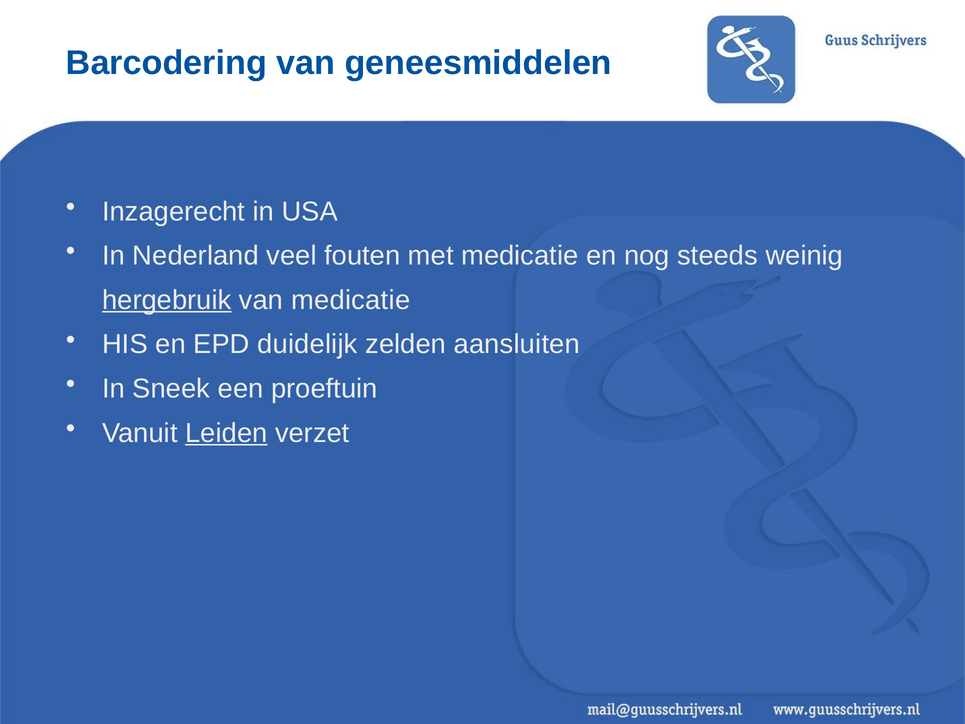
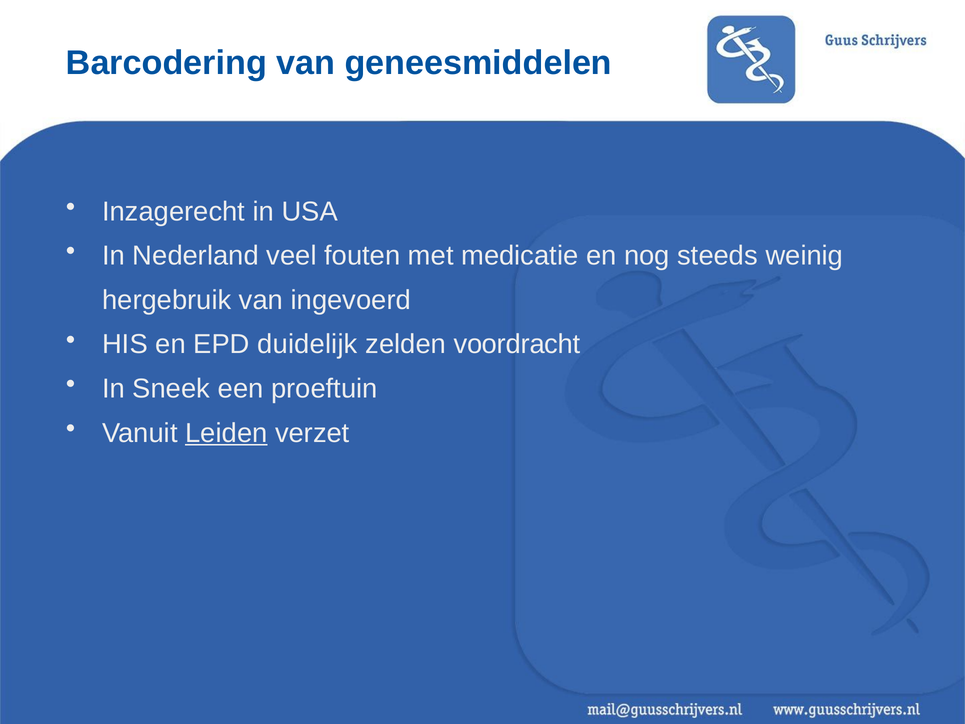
hergebruik underline: present -> none (167, 300)
van medicatie: medicatie -> ingevoerd (351, 300)
aansluiten: aansluiten -> voordracht (517, 344)
